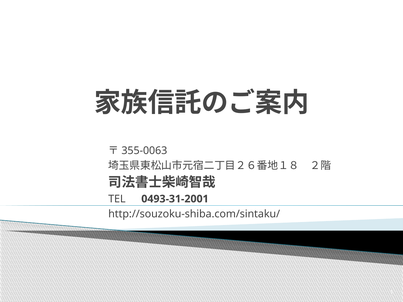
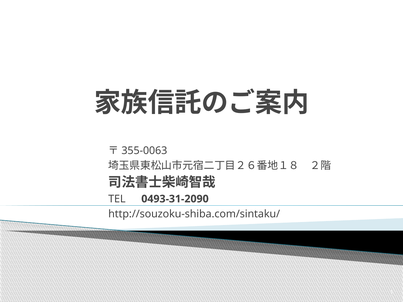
0493-31-2001: 0493-31-2001 -> 0493-31-2090 (175, 199)
